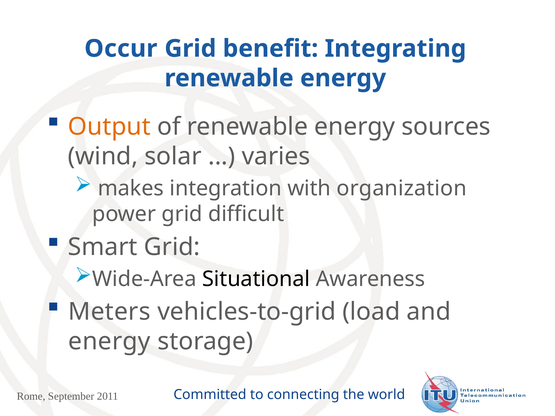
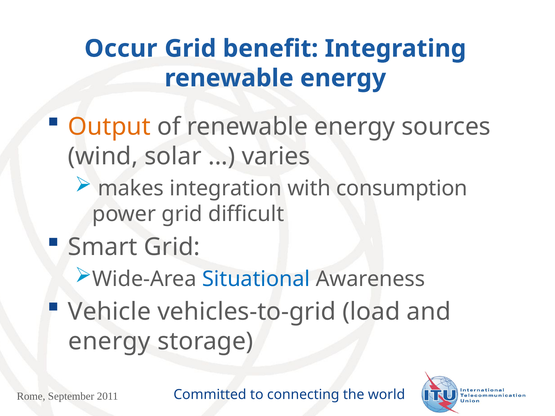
organization: organization -> consumption (402, 188)
Situational colour: black -> blue (256, 279)
Meters: Meters -> Vehicle (109, 312)
